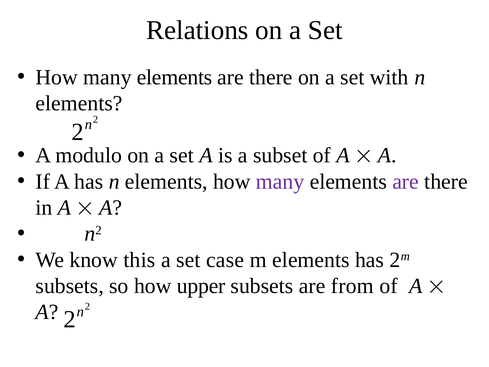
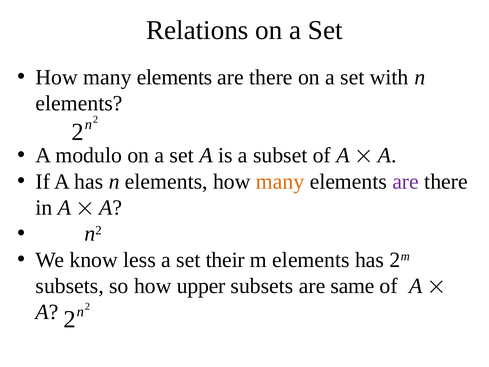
many colour: purple -> orange (280, 181)
this: this -> less (139, 260)
case: case -> their (225, 260)
from: from -> same (353, 286)
